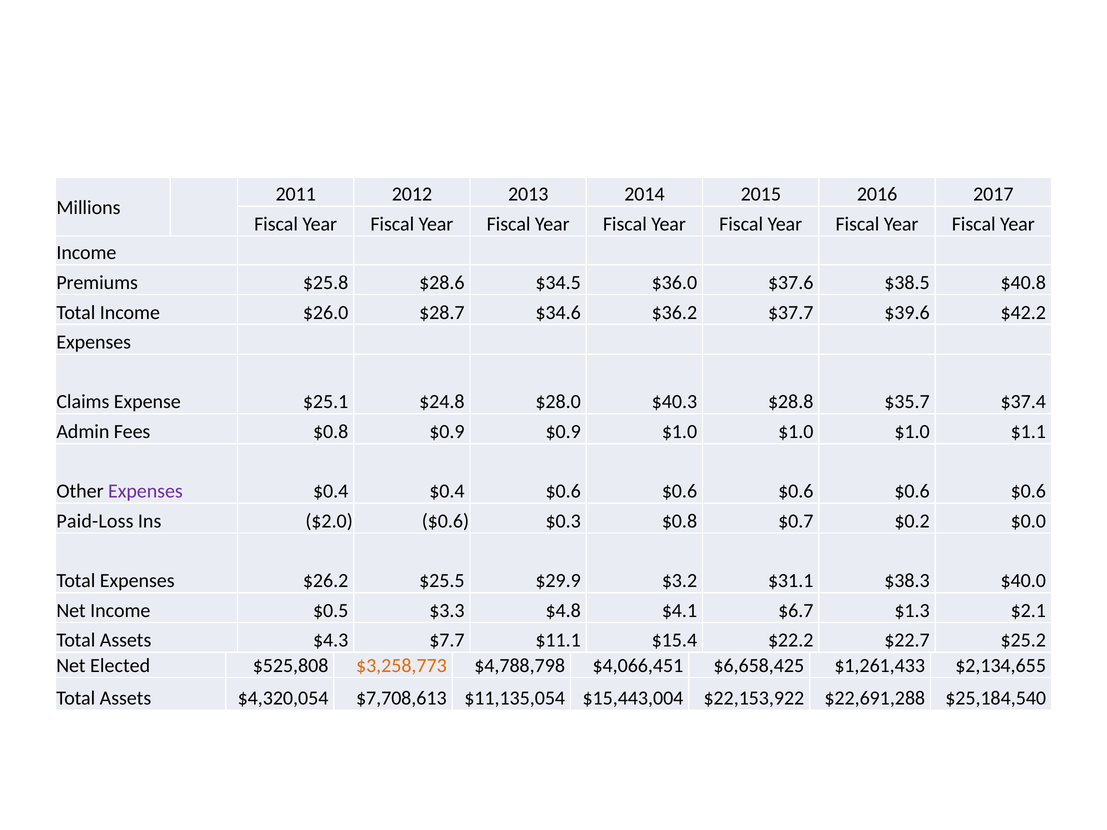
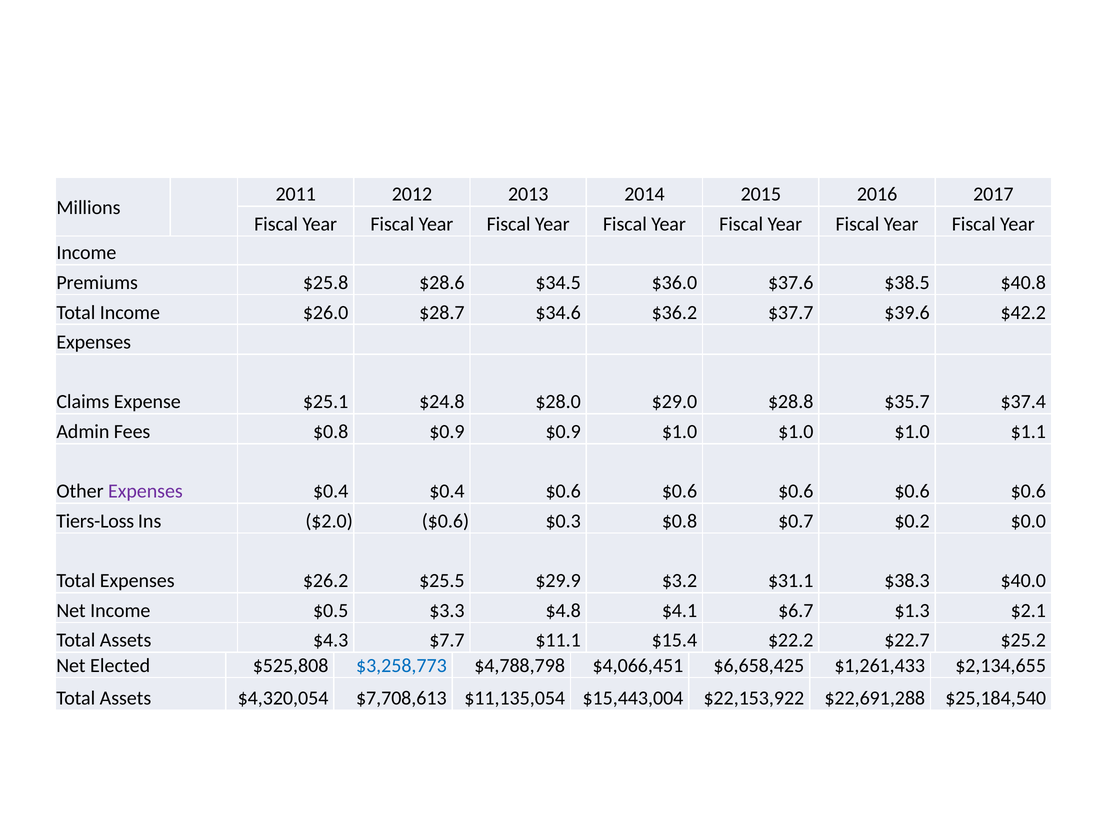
$40.3: $40.3 -> $29.0 (674, 402)
Paid-Loss: Paid-Loss -> Tiers-Loss (95, 521)
$3,258,773 colour: orange -> blue (401, 666)
